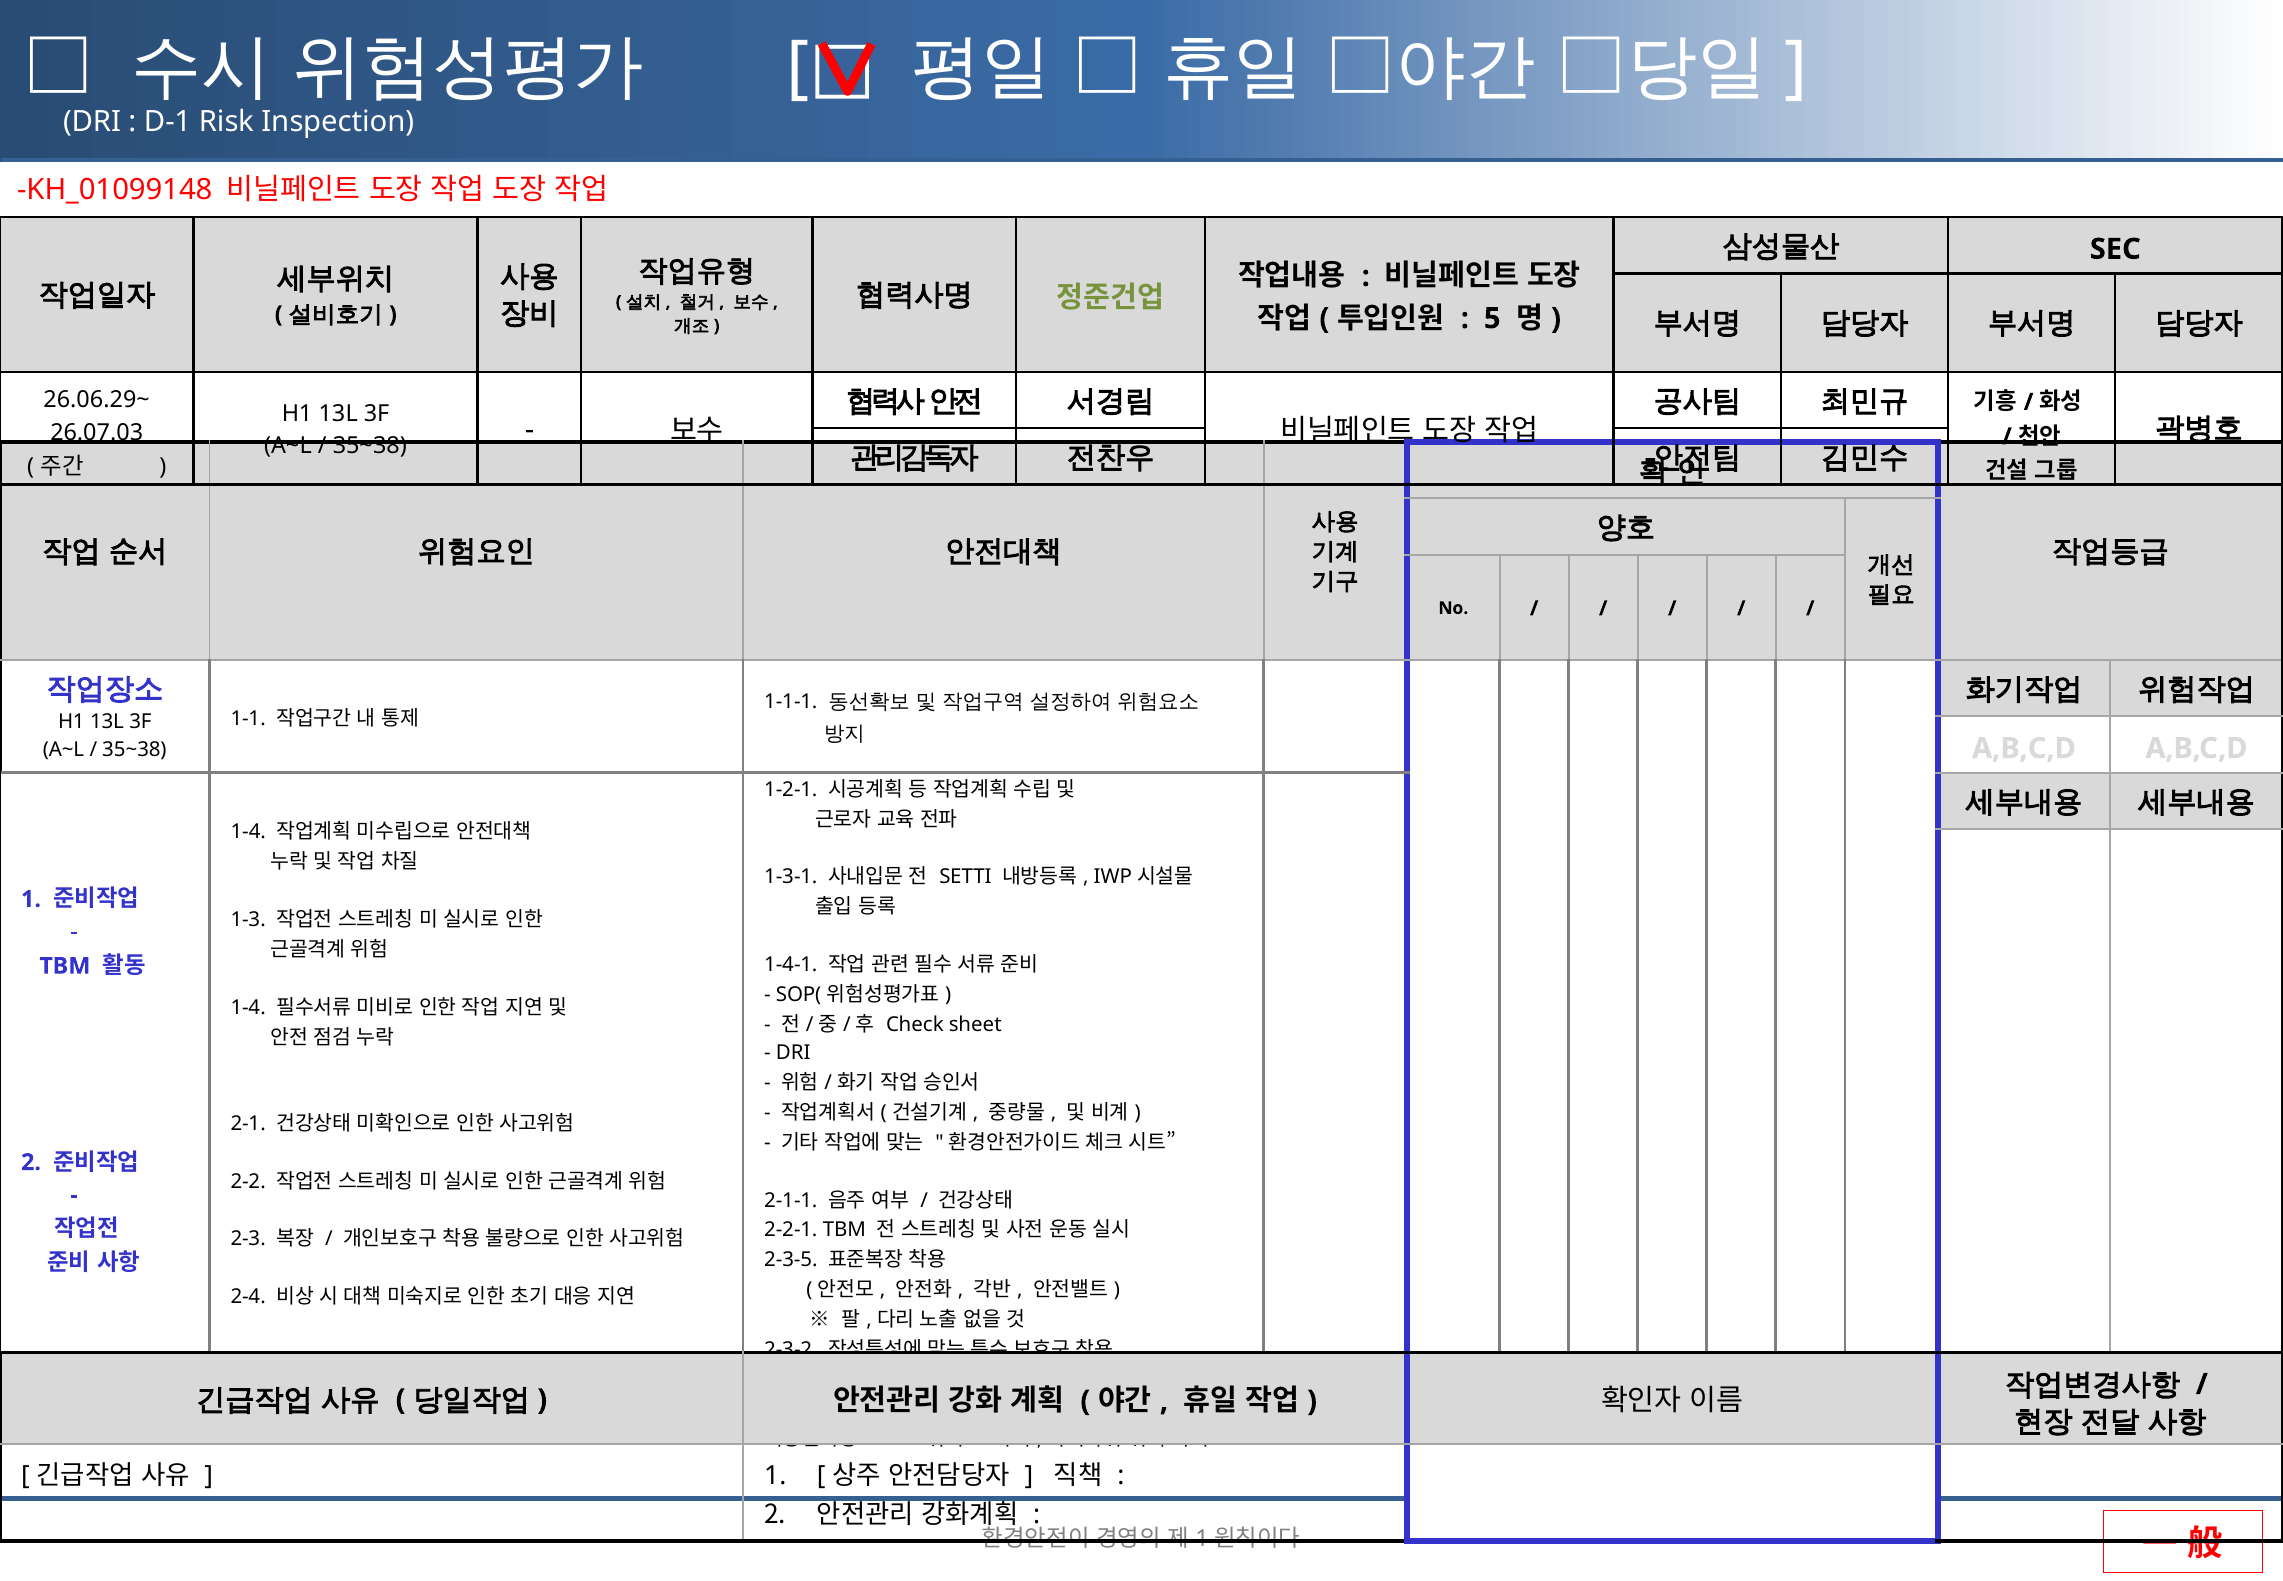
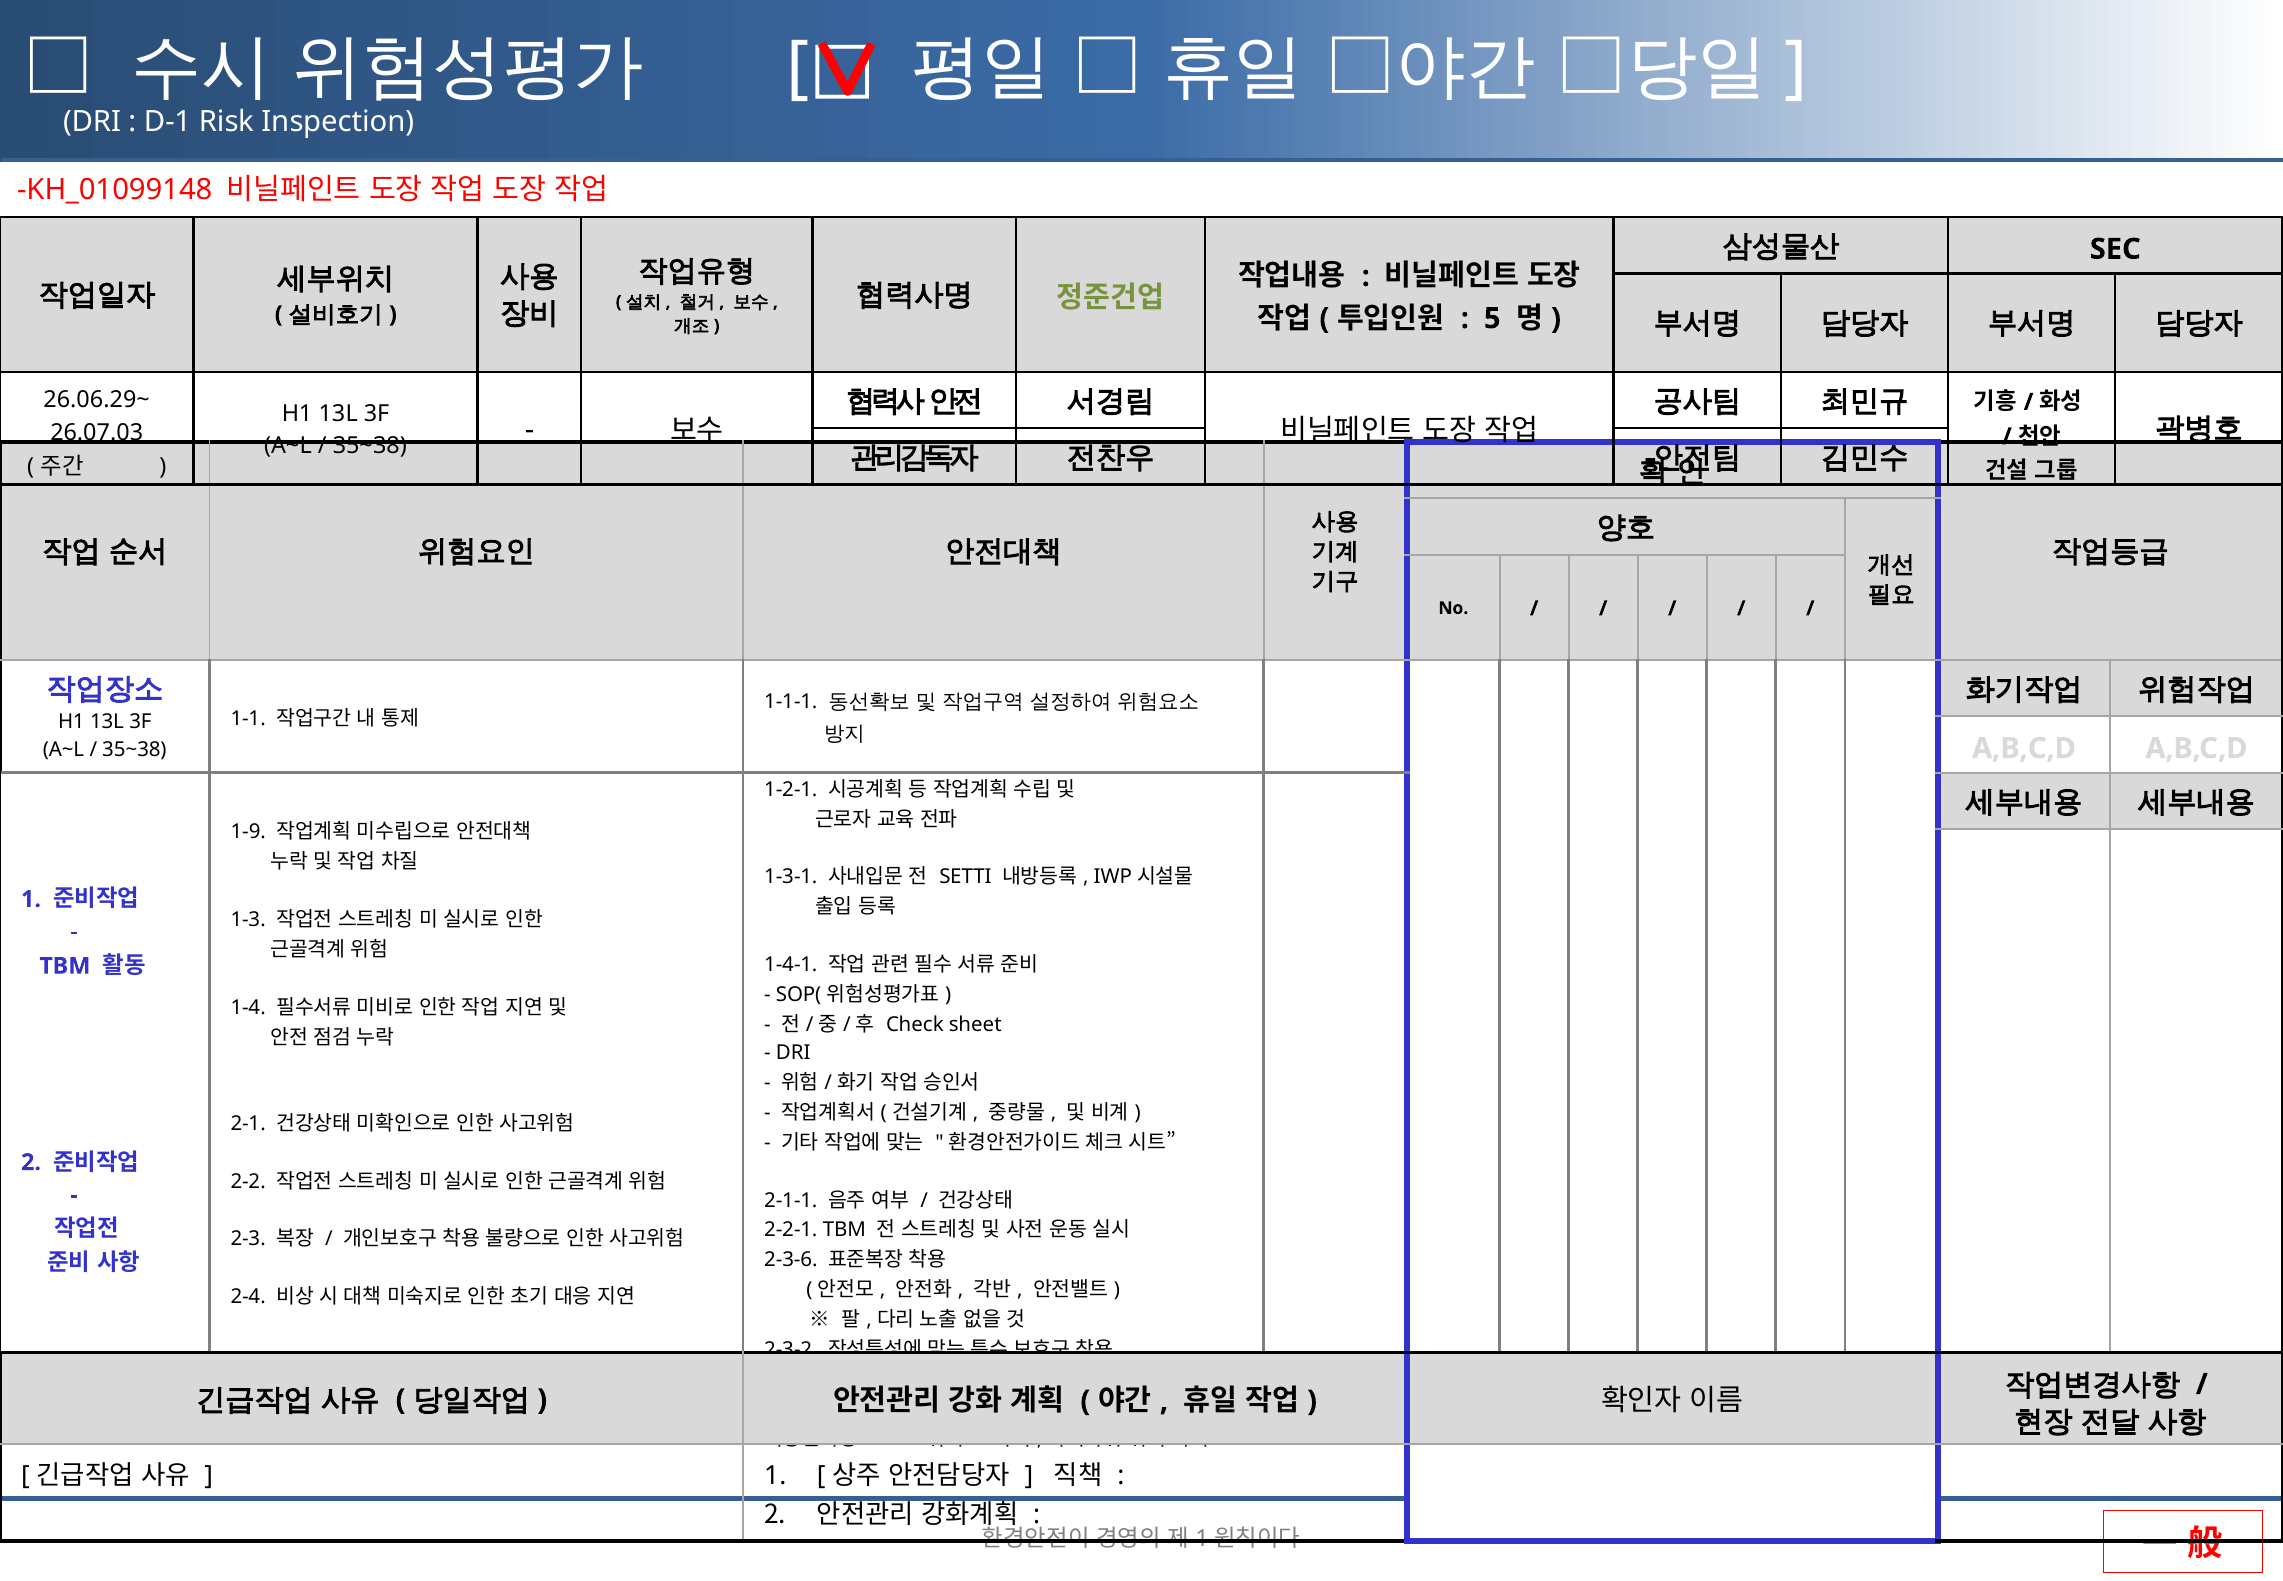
1-4: 1-4 -> 1-9 (248, 832)
2-3-5: 2-3-5 -> 2-3-6 (791, 1260)
